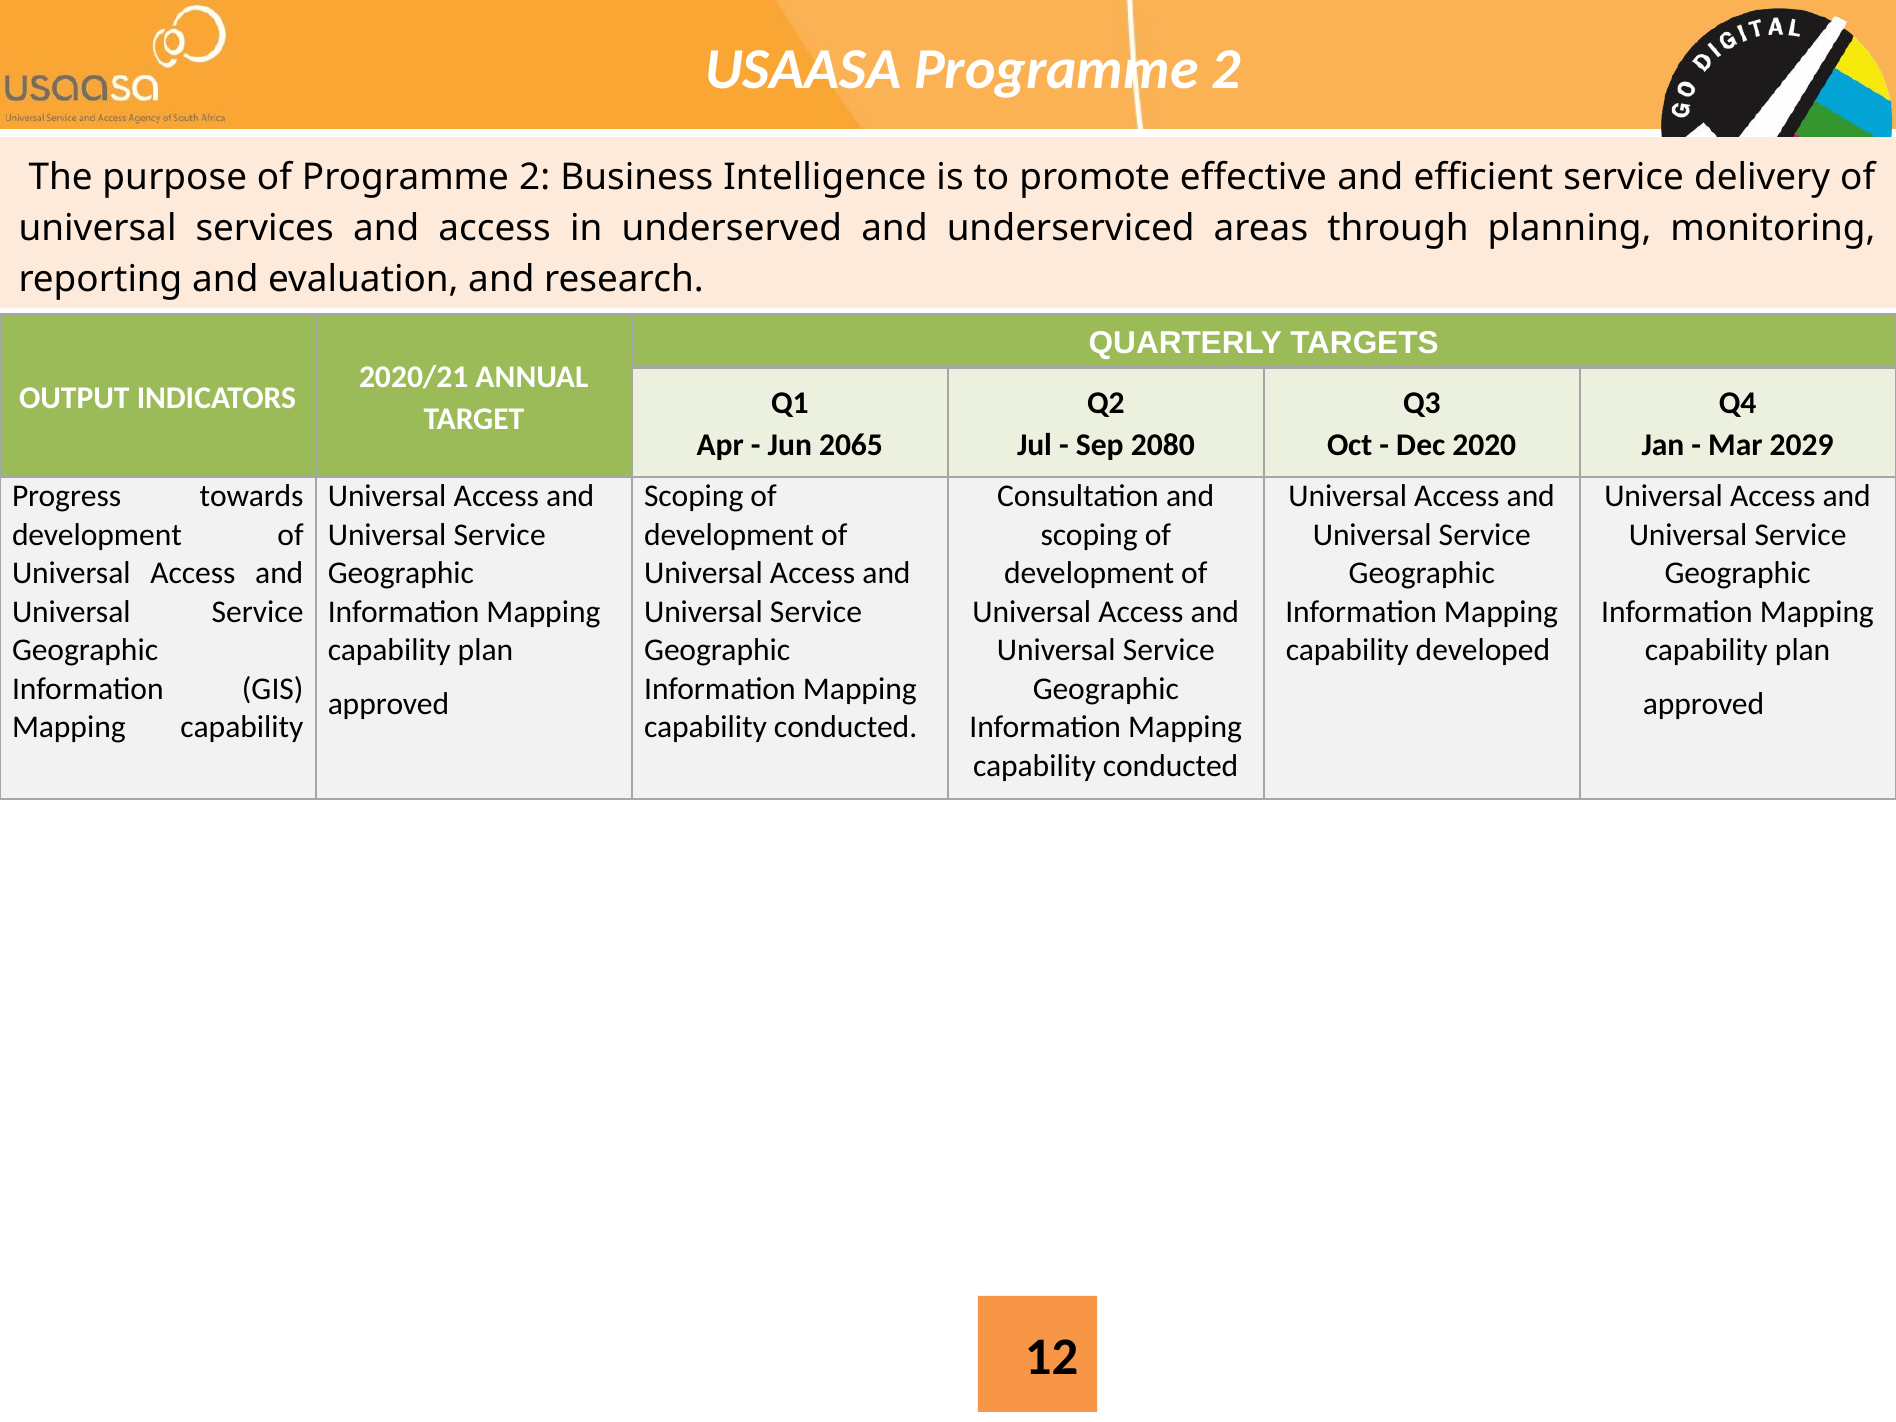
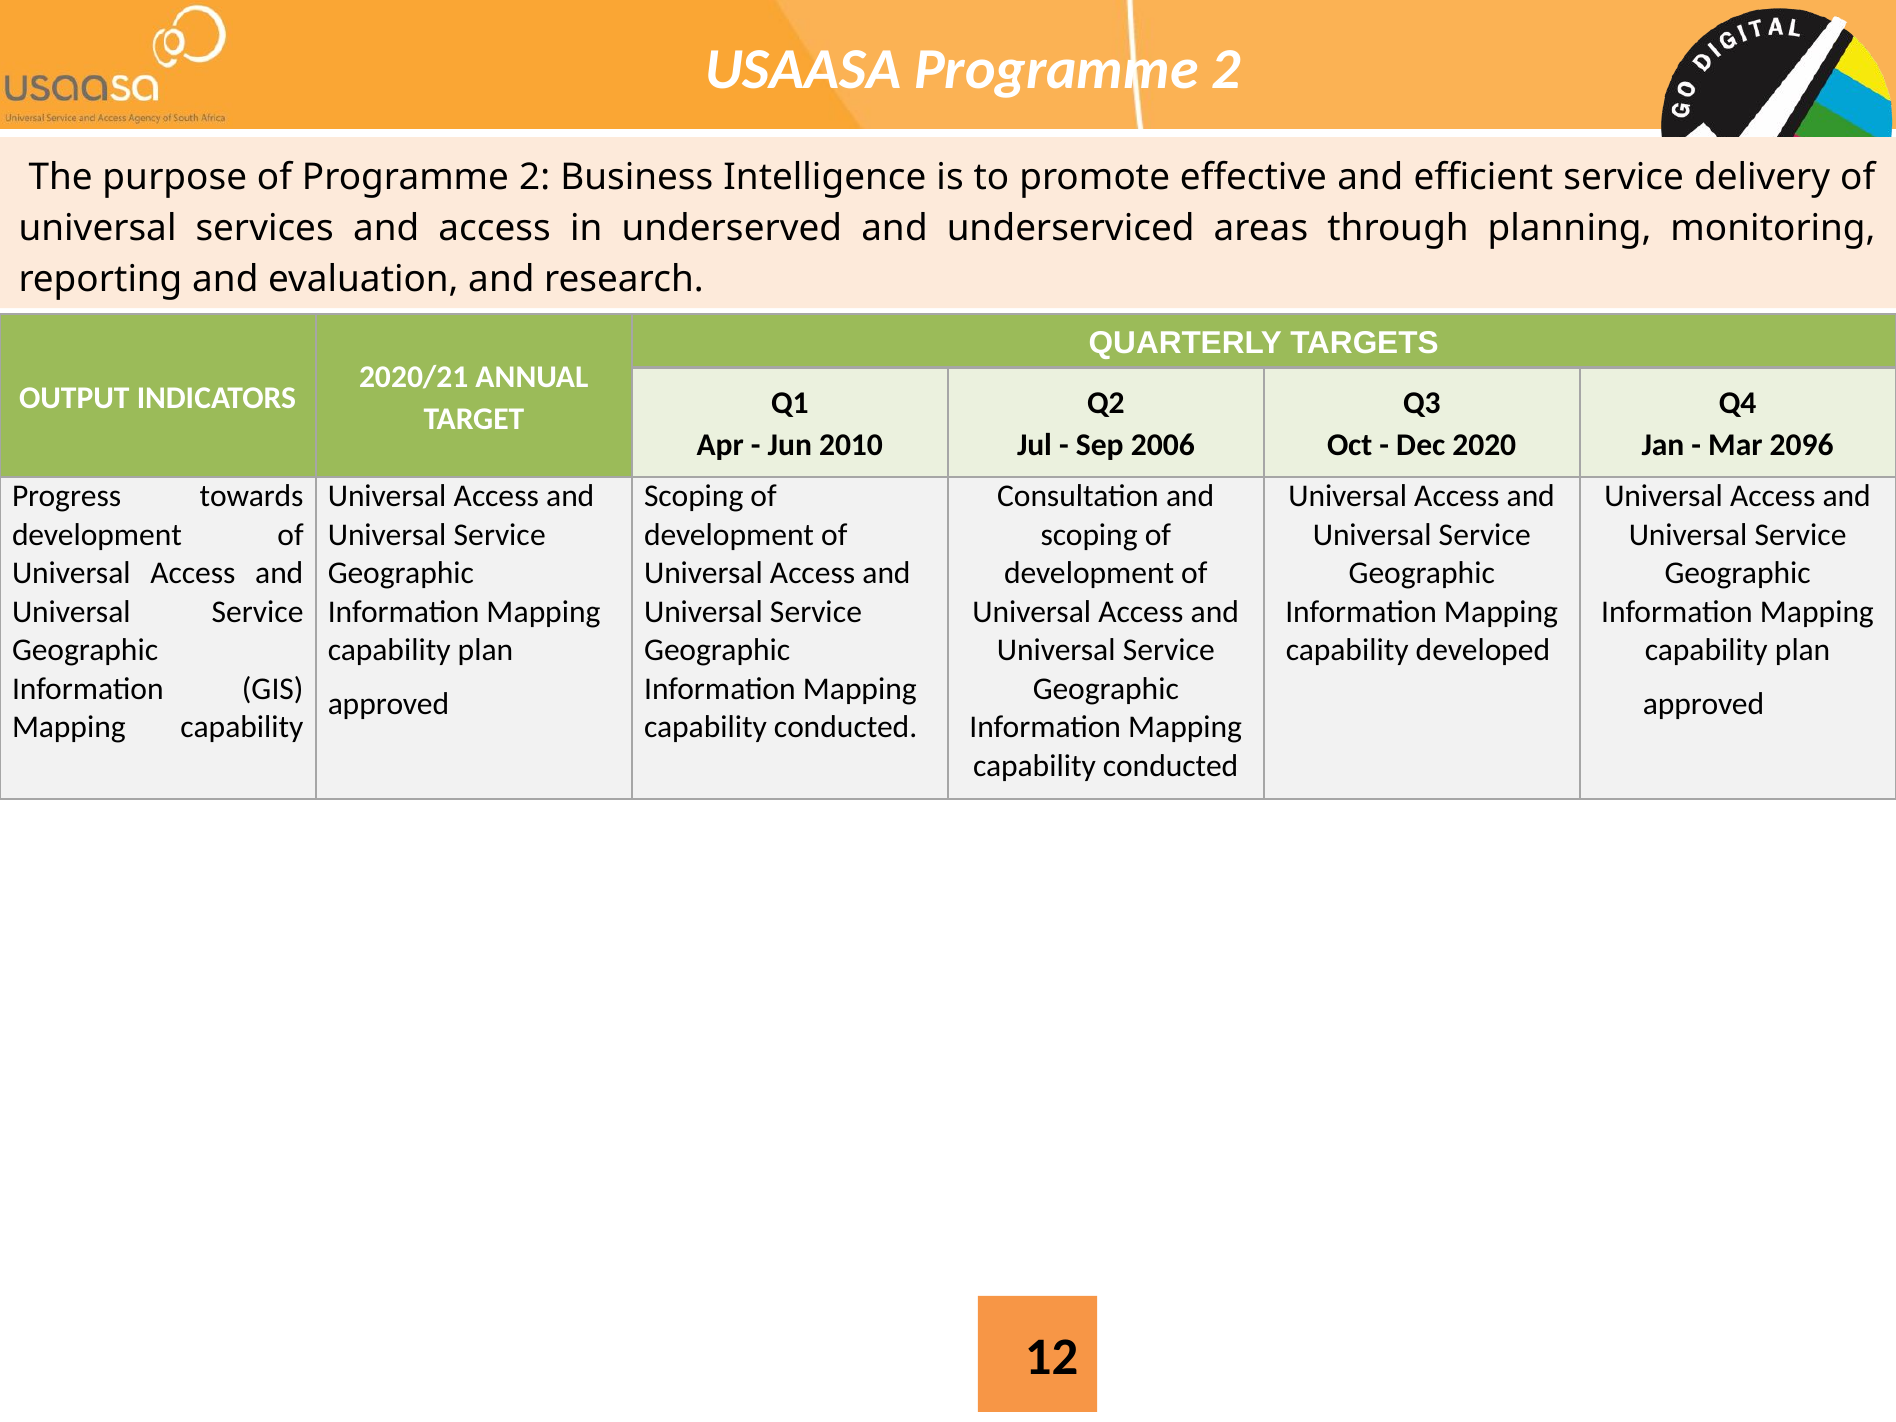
2065: 2065 -> 2010 (851, 446)
2080: 2080 -> 2006 (1163, 446)
2029: 2029 -> 2096 (1802, 446)
